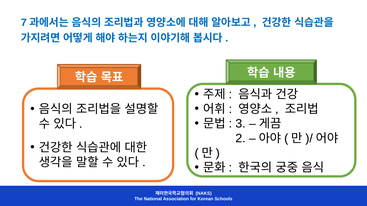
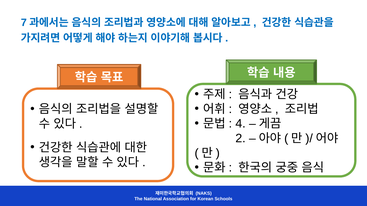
3: 3 -> 4 (241, 124)
